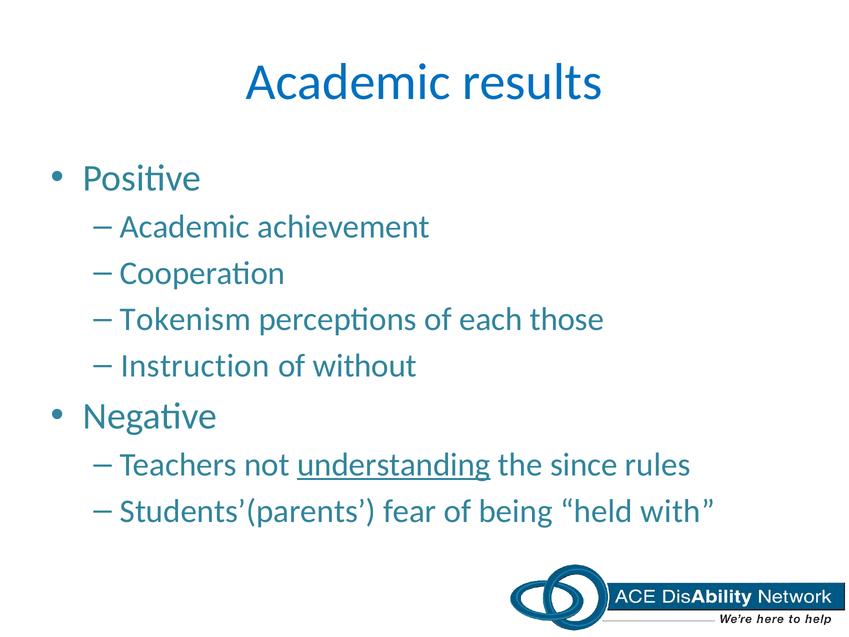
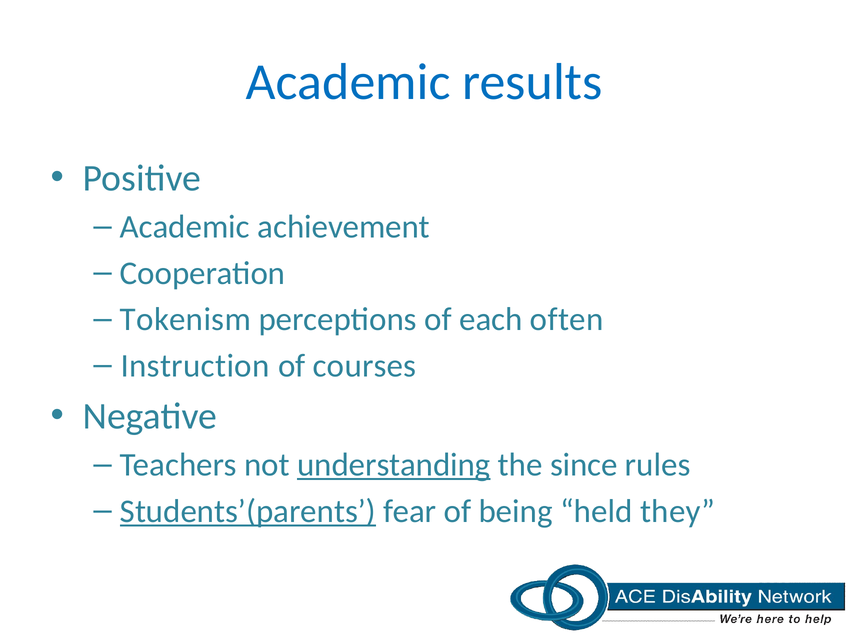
those: those -> often (567, 319)
without: without -> courses (365, 366)
Students’(parents underline: none -> present (248, 511)
with: with -> they (678, 511)
